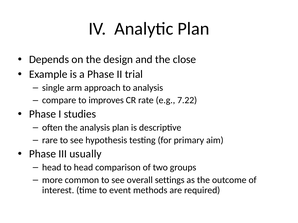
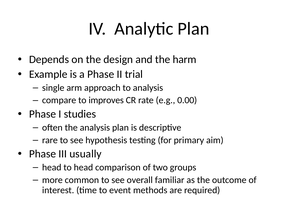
close: close -> harm (185, 60)
7.22: 7.22 -> 0.00 (187, 100)
settings: settings -> familiar (170, 180)
